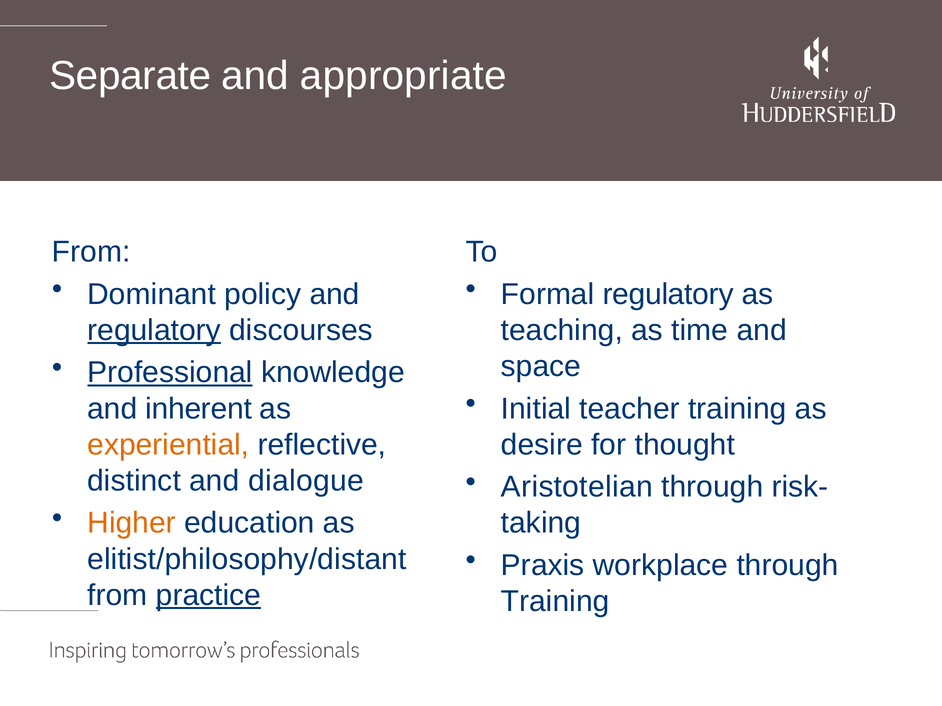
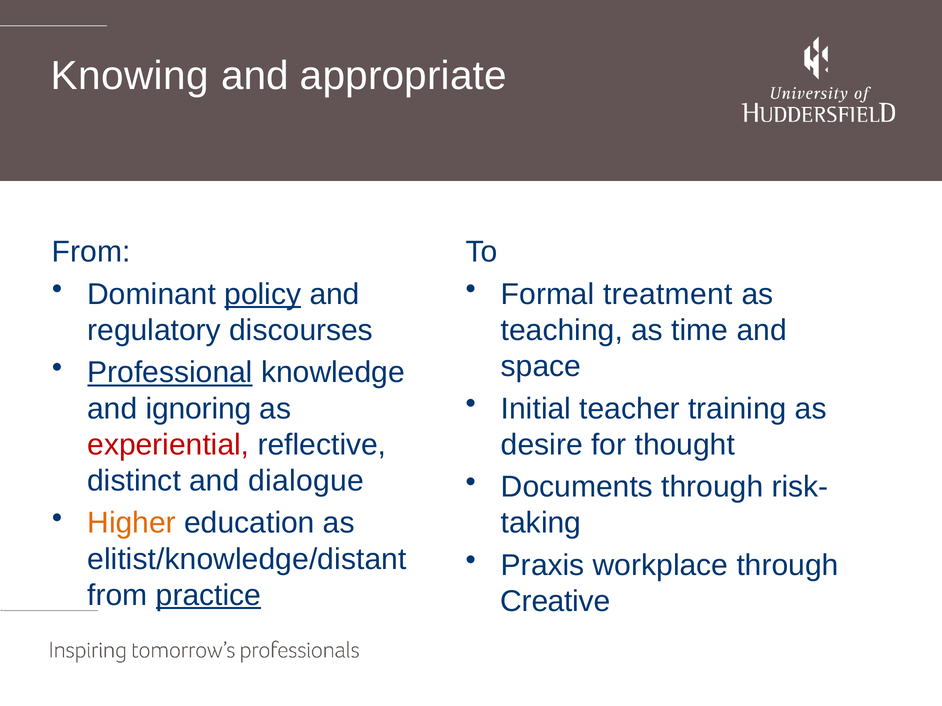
Separate: Separate -> Knowing (130, 76)
policy underline: none -> present (263, 294)
Formal regulatory: regulatory -> treatment (668, 294)
regulatory underline: present -> none (154, 330)
inherent: inherent -> ignoring (199, 409)
experiential colour: orange -> red (168, 445)
Aristotelian: Aristotelian -> Documents (577, 487)
elitist/philosophy/distant: elitist/philosophy/distant -> elitist/knowledge/distant (247, 560)
Training: Training -> Creative (555, 602)
